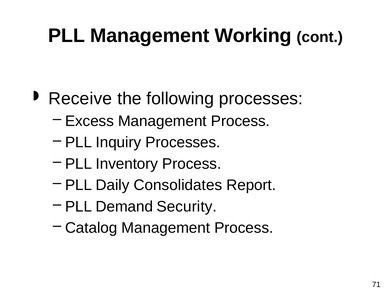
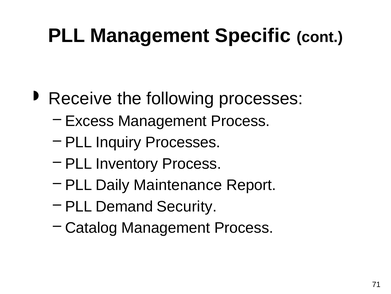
Working: Working -> Specific (253, 36)
Consolidates: Consolidates -> Maintenance (178, 185)
